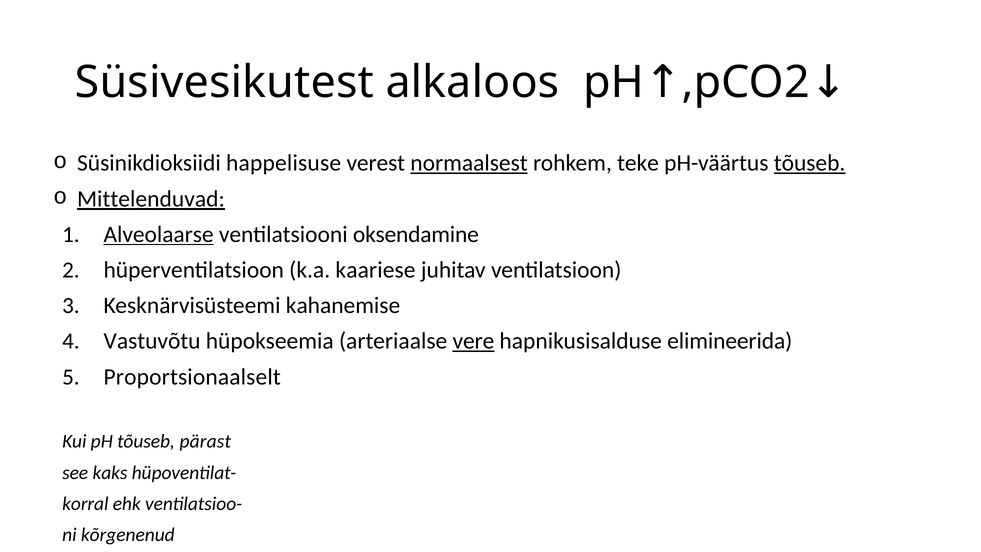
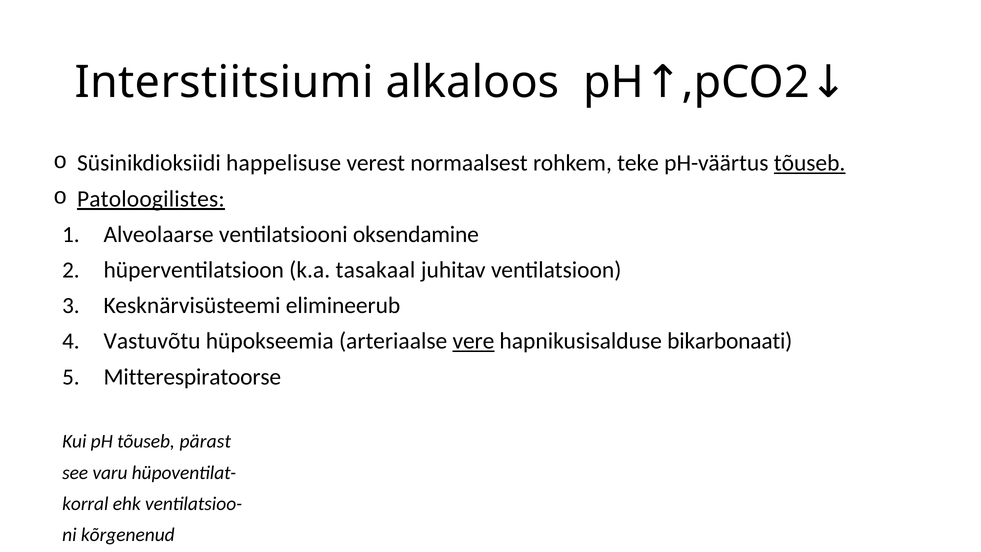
Süsivesikutest: Süsivesikutest -> Interstiitsiumi (224, 82)
normaalsest underline: present -> none (469, 163)
Mittelenduvad: Mittelenduvad -> Patoloogilistes (151, 199)
Alveolaarse underline: present -> none (159, 234)
kaariese: kaariese -> tasakaal (375, 270)
kahanemise: kahanemise -> elimineerub (343, 306)
elimineerida: elimineerida -> bikarbonaati (730, 341)
Proportsionaalselt: Proportsionaalselt -> Mitterespiratoorse (192, 377)
kaks: kaks -> varu (110, 472)
